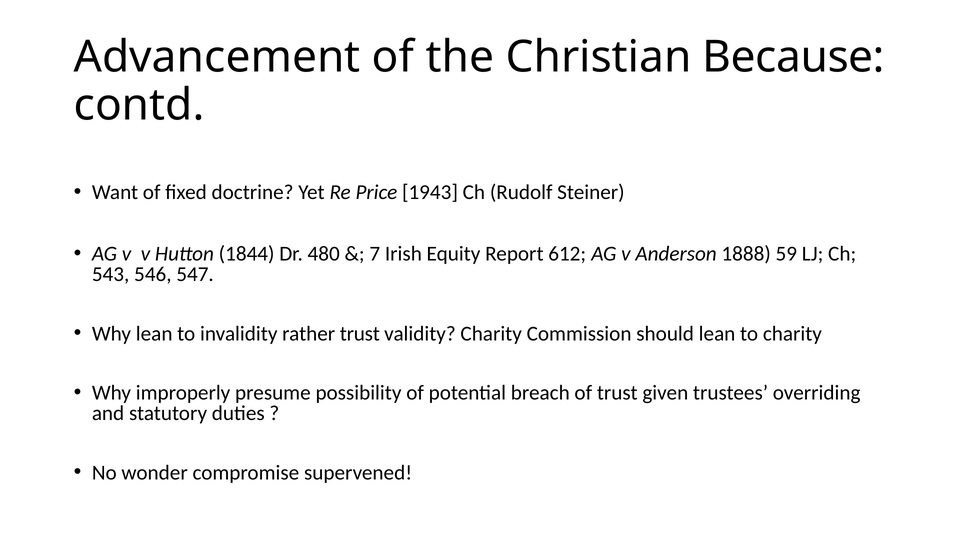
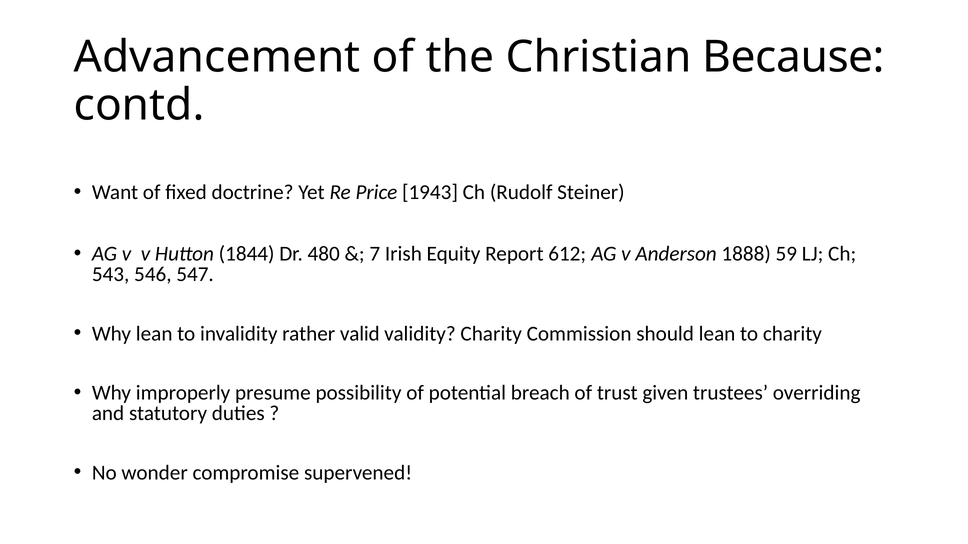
rather trust: trust -> valid (360, 334)
